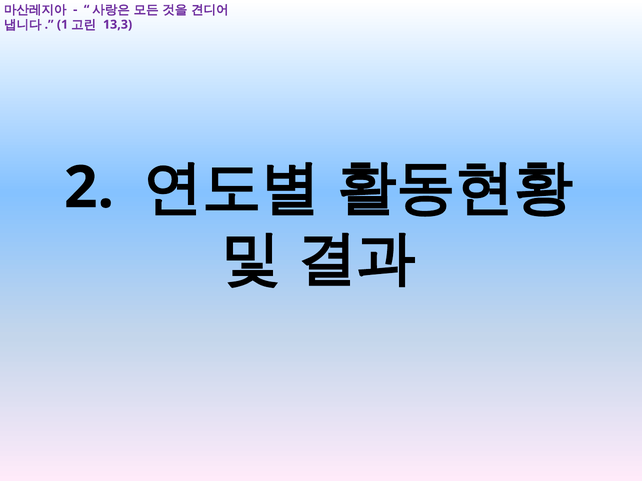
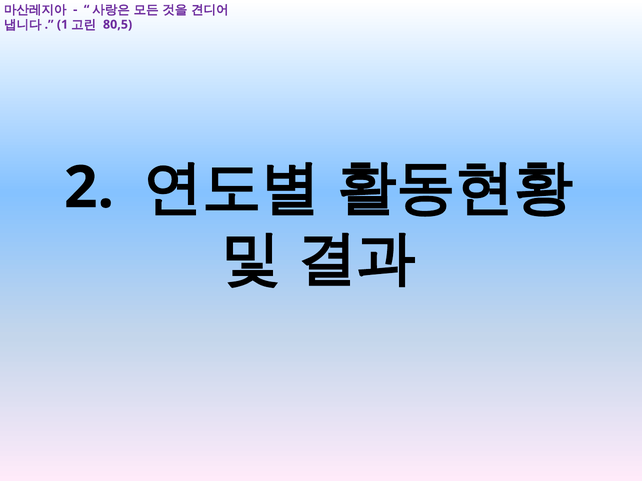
13,3: 13,3 -> 80,5 (118, 25)
